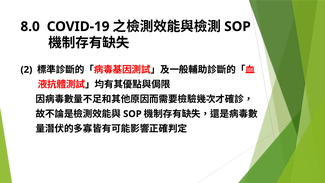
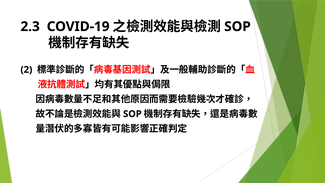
8.0: 8.0 -> 2.3 (30, 27)
